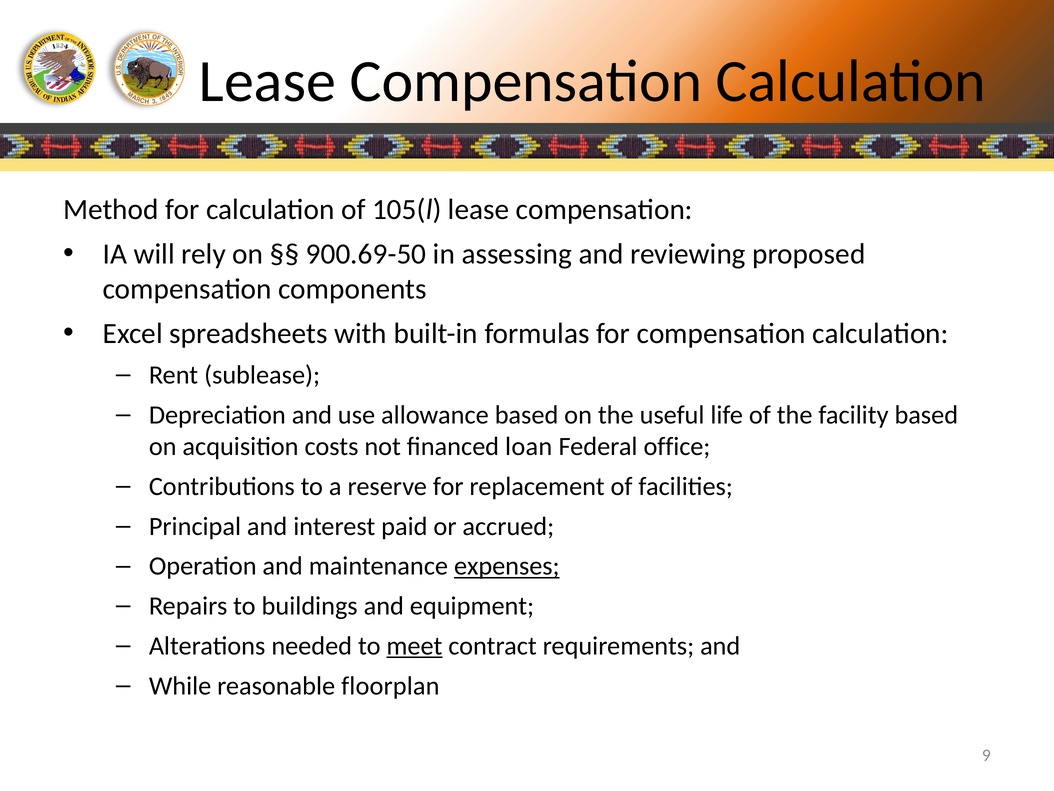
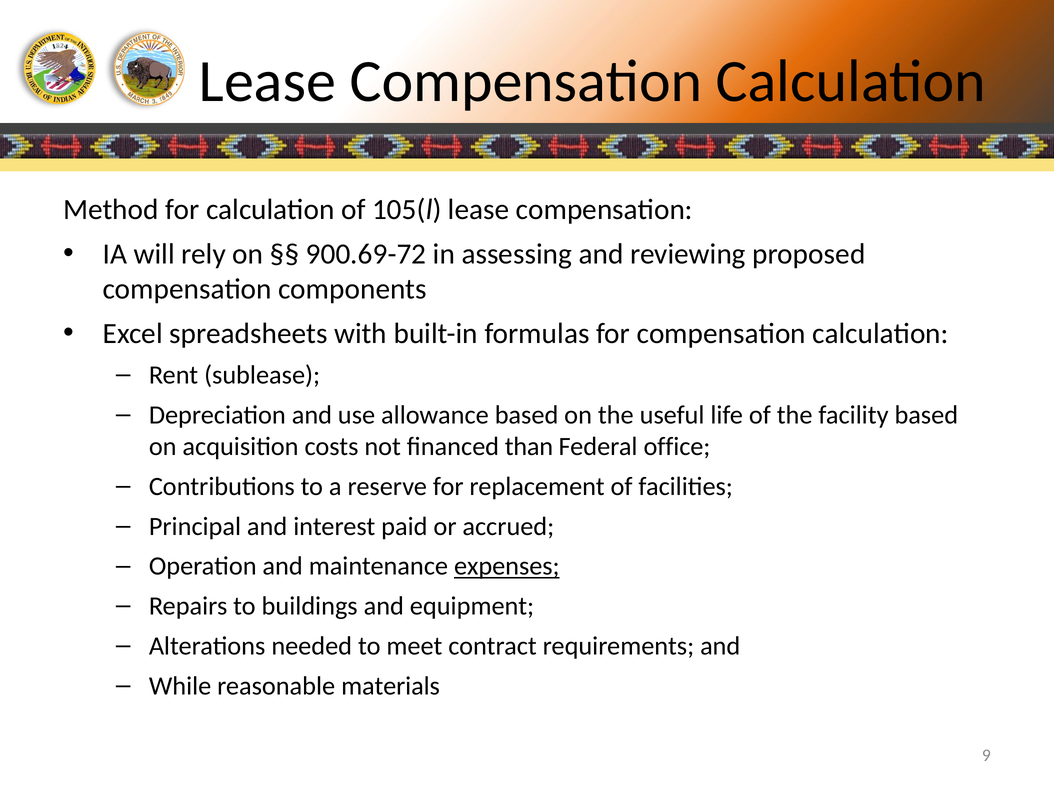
900.69-50: 900.69-50 -> 900.69-72 (366, 254)
loan: loan -> than (529, 446)
meet underline: present -> none (414, 646)
floorplan: floorplan -> materials (391, 685)
